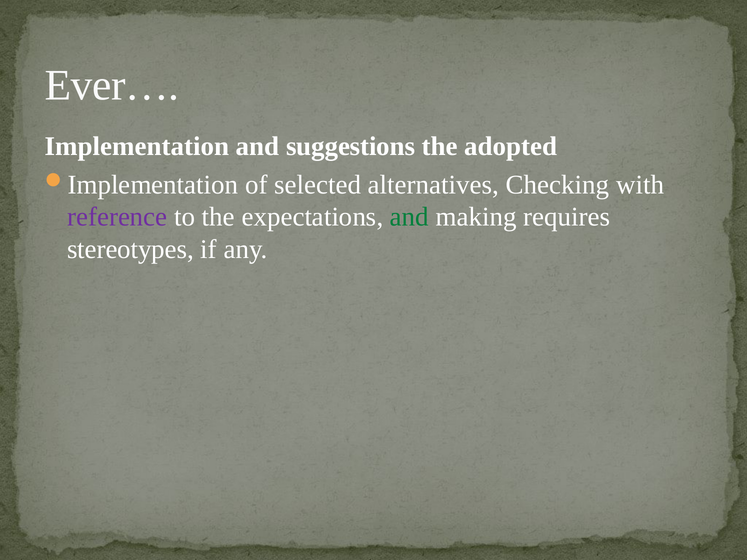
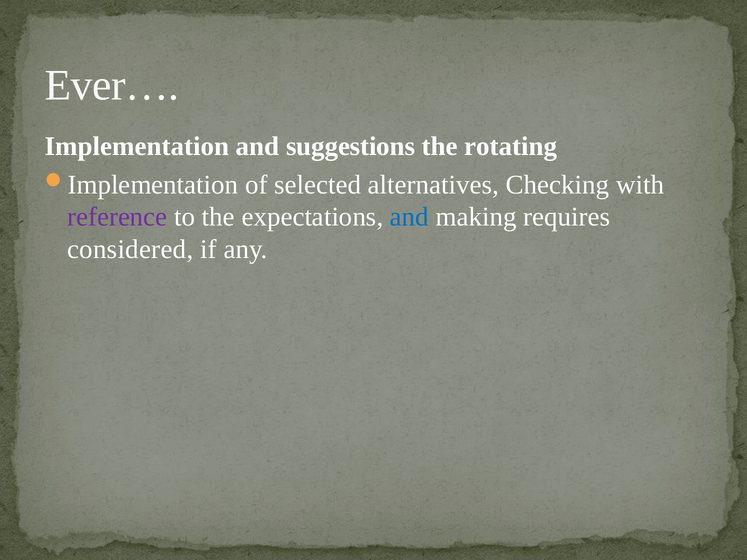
adopted: adopted -> rotating (511, 146)
and colour: green -> blue (409, 217)
stereotypes: stereotypes -> considered (130, 250)
